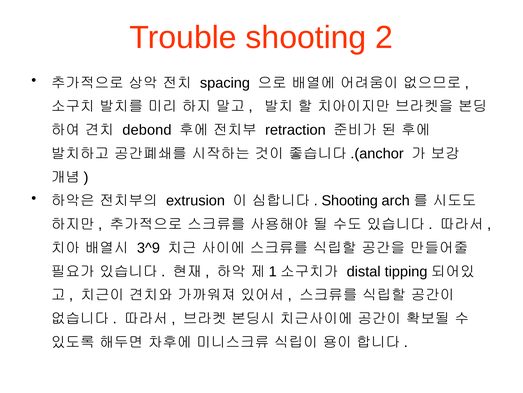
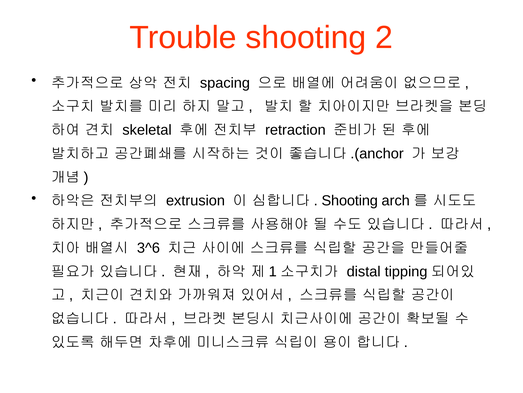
debond: debond -> skeletal (147, 130)
3^9: 3^9 -> 3^6 (148, 248)
